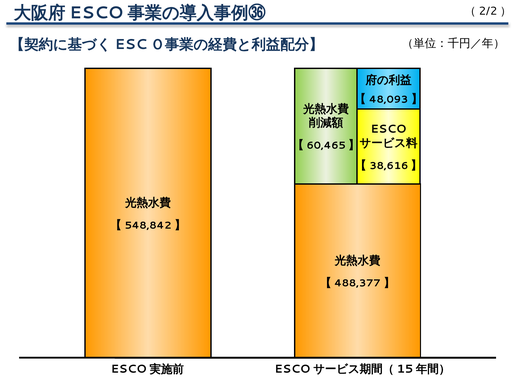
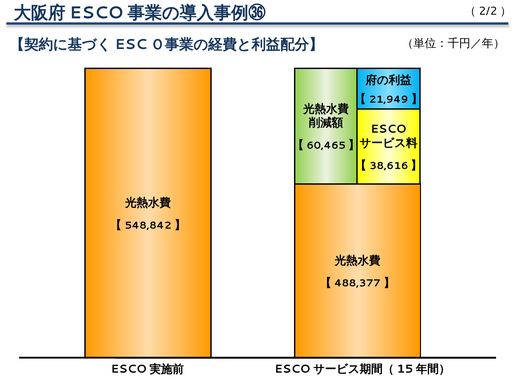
48,093: 48,093 -> 21,949 (389, 99)
